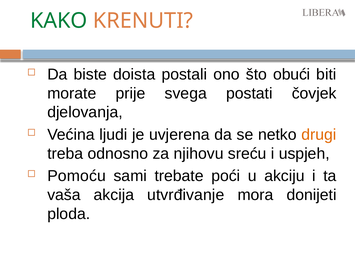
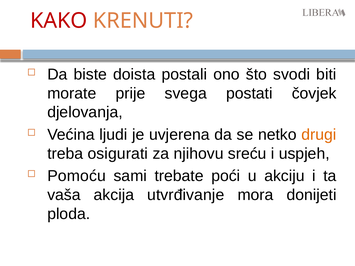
KAKO colour: green -> red (59, 21)
obući: obući -> svodi (292, 74)
odnosno: odnosno -> osigurati (118, 154)
